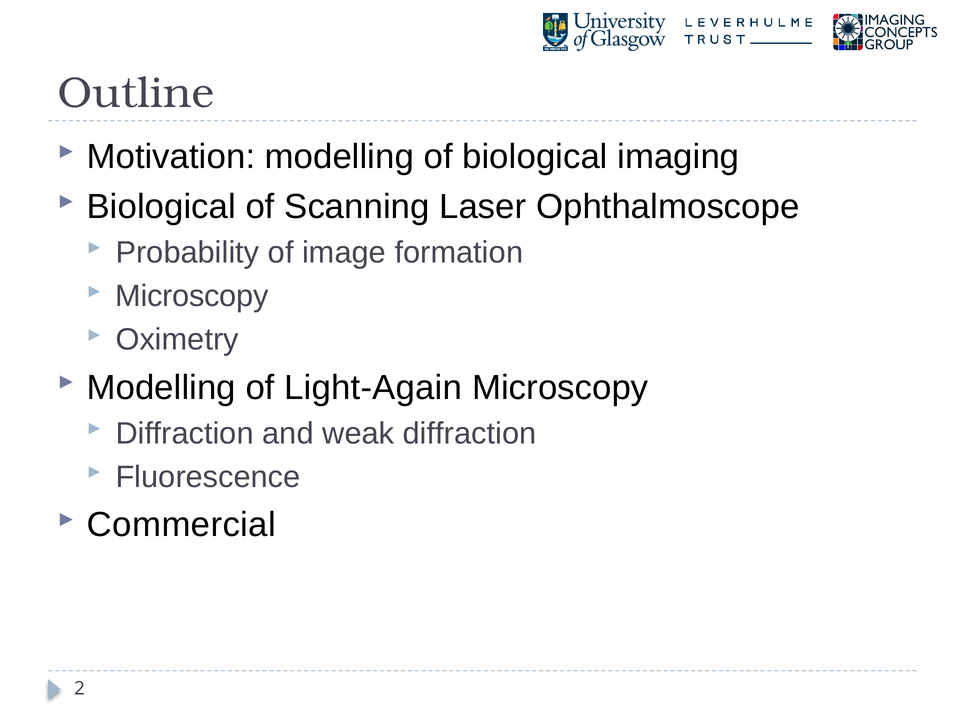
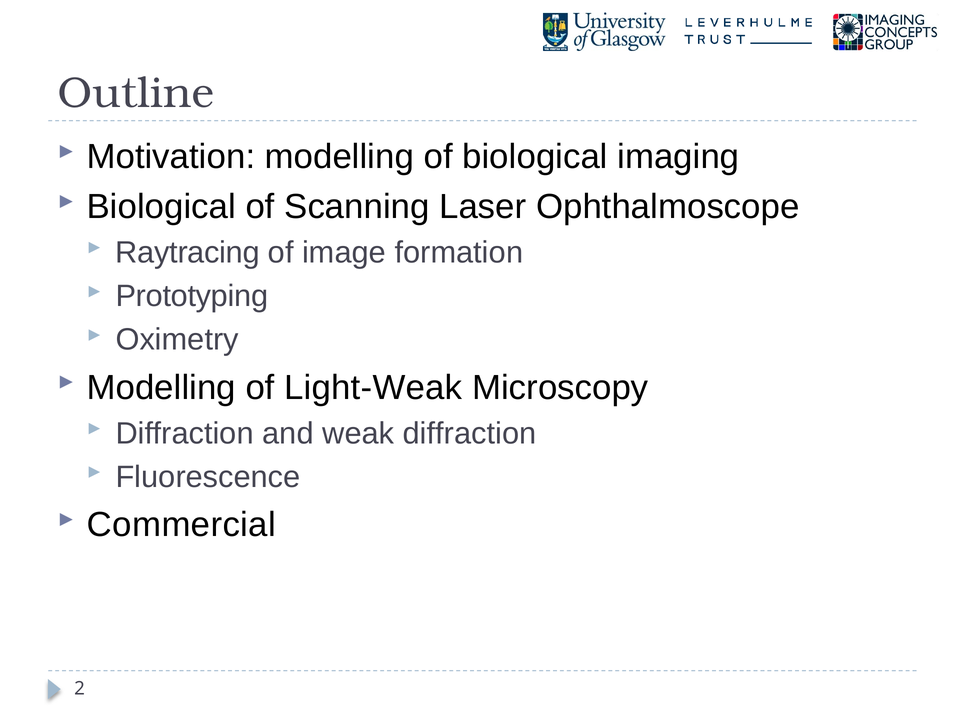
Probability: Probability -> Raytracing (188, 252)
Microscopy: Microscopy -> Prototyping (192, 296)
Light-Again: Light-Again -> Light-Weak (373, 387)
